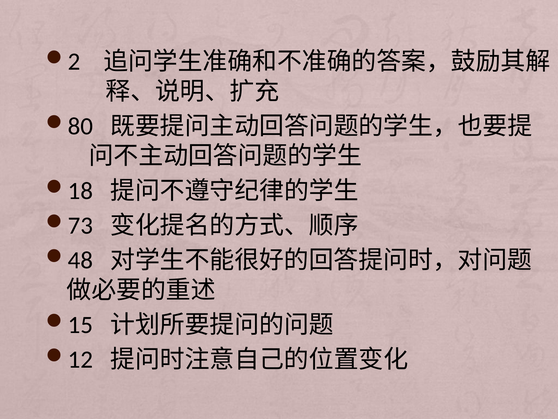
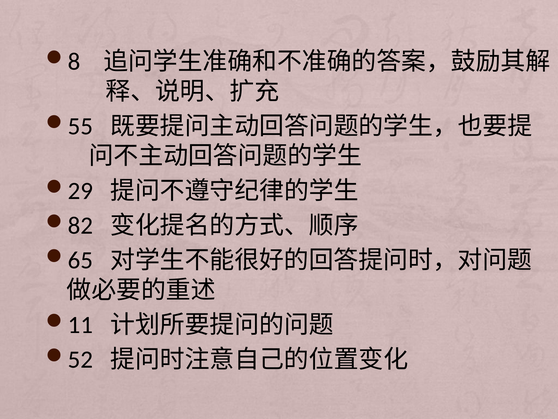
2: 2 -> 8 (74, 62)
80: 80 -> 55 (81, 126)
18: 18 -> 29 (81, 191)
73: 73 -> 82 (81, 225)
48: 48 -> 65 (81, 260)
15: 15 -> 11 (81, 325)
12: 12 -> 52 (81, 359)
